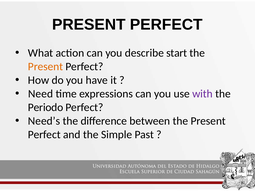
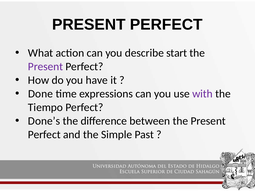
Present colour: orange -> purple (46, 67)
Need: Need -> Done (41, 94)
Periodo: Periodo -> Tiempo (45, 108)
Need’s: Need’s -> Done’s (44, 121)
